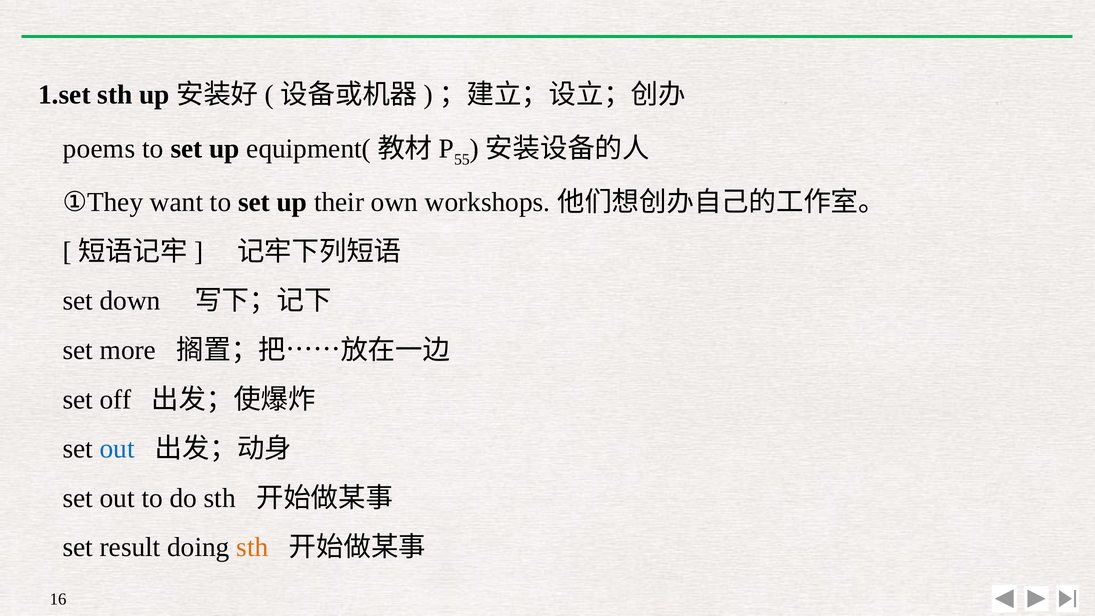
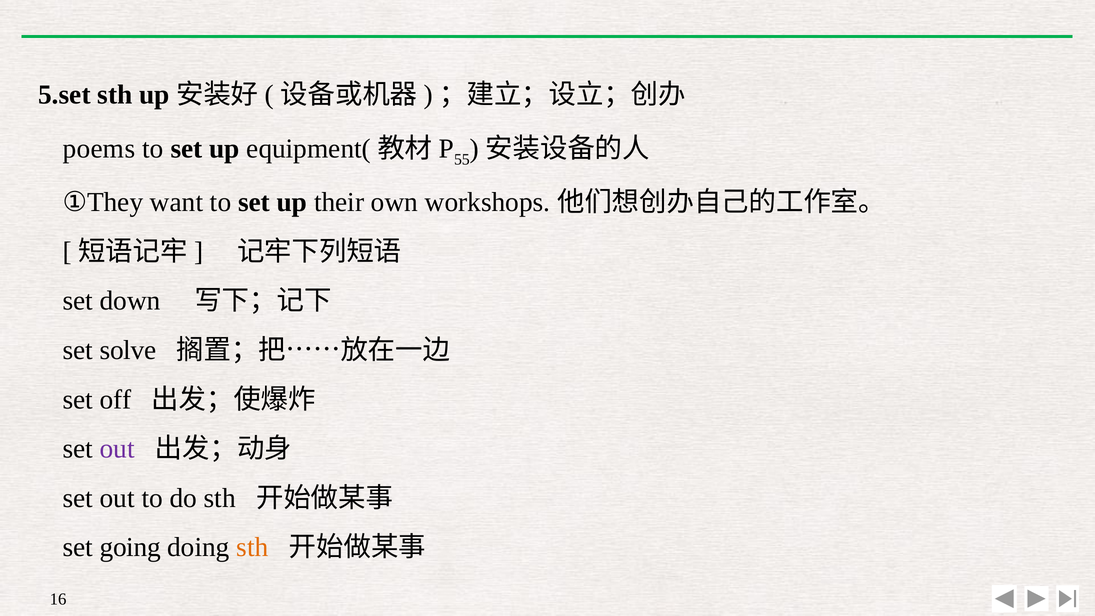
1.set: 1.set -> 5.set (64, 95)
more: more -> solve (128, 350)
out colour: blue -> purple (117, 449)
result: result -> going (130, 547)
